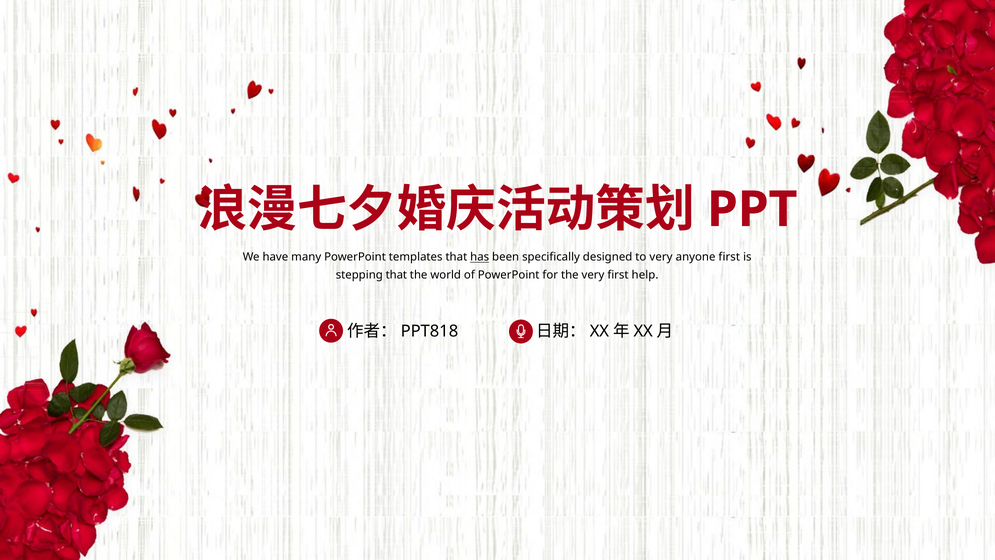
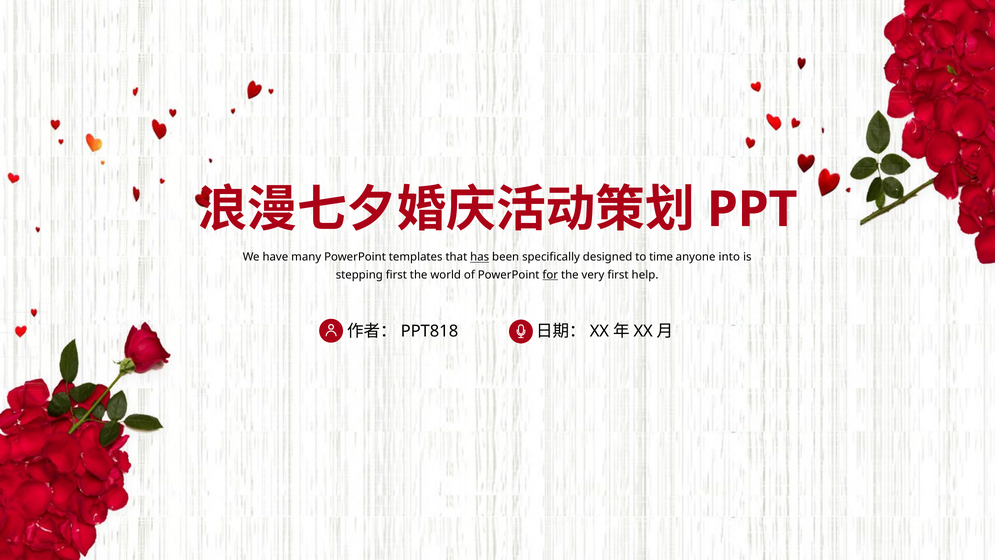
to very: very -> time (661, 257)
anyone first: first -> into (729, 257)
stepping that: that -> first (396, 275)
for underline: none -> present (550, 275)
